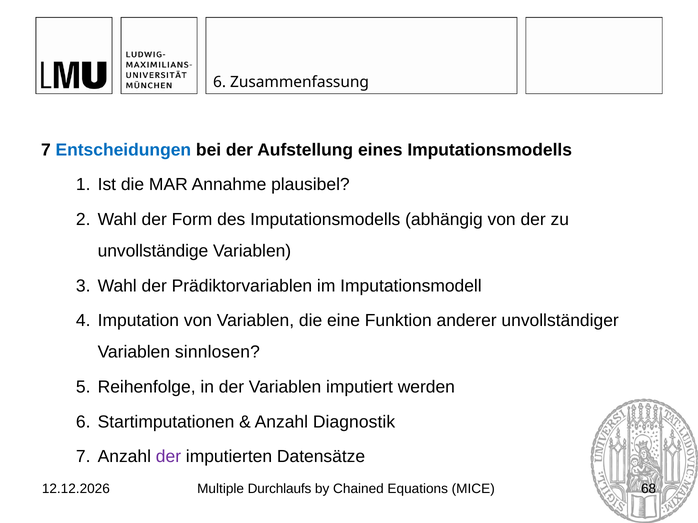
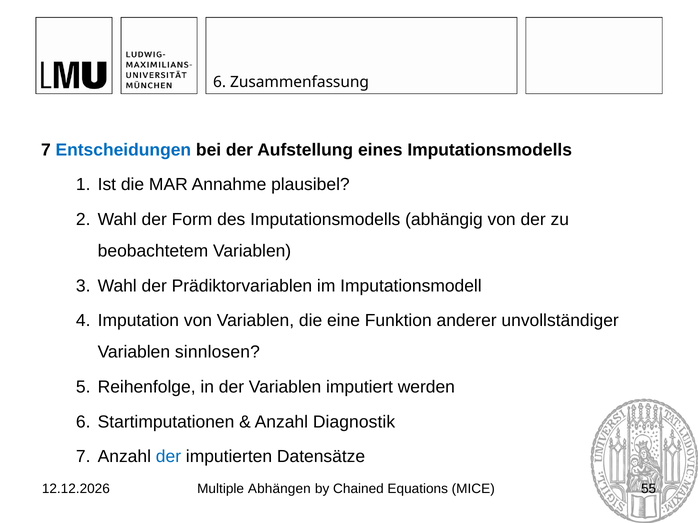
unvollständige: unvollständige -> beobachtetem (153, 251)
der colour: purple -> blue (168, 457)
Durchlaufs: Durchlaufs -> Abhängen (279, 489)
68: 68 -> 55 (649, 489)
